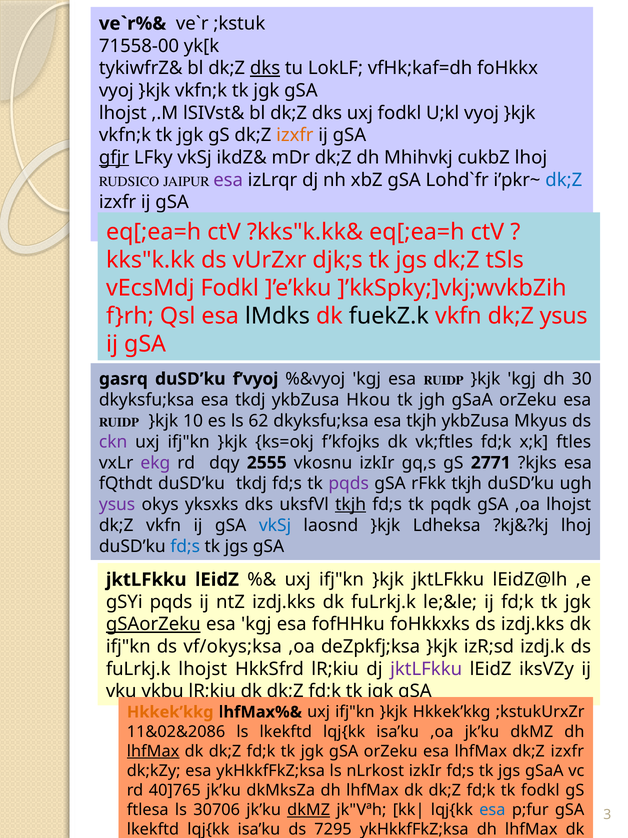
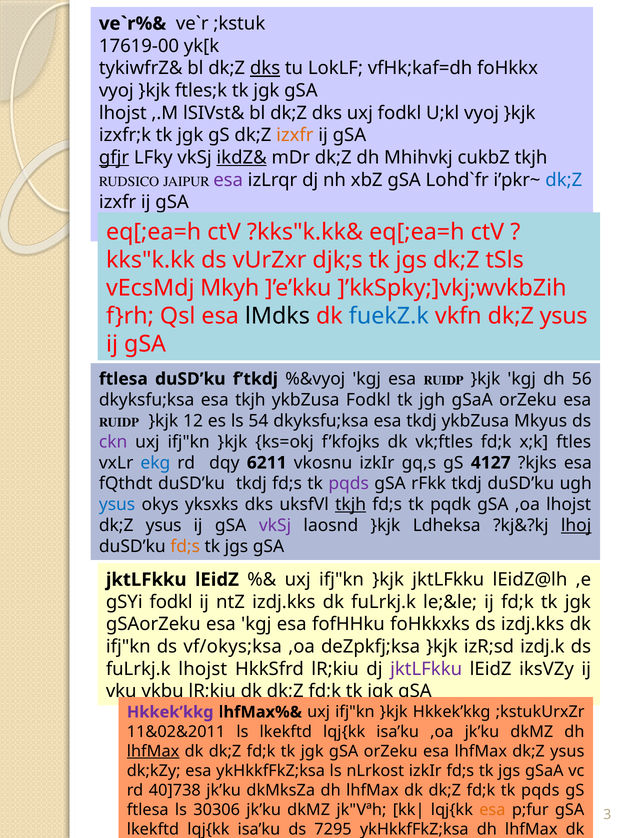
71558-00: 71558-00 -> 17619-00 (139, 46)
vkfn;k: vkfn;k -> ftles;k (201, 91)
vkfn;k: vkfn;k -> izxfr;k (125, 135)
ikdZ& underline: none -> present (242, 157)
cukbZ lhoj: lhoj -> tkjh (531, 157)
vEcsMdj Fodkl: Fodkl -> Mkyh (230, 288)
fuekZ.k colour: black -> blue (389, 316)
gasrq: gasrq -> ftlesa (123, 379)
f’vyoj: f’vyoj -> f’tkdj (255, 379)
30: 30 -> 56 (582, 379)
esa tkdj: tkdj -> tkjh (250, 400)
ykbZusa Hkou: Hkou -> Fodkl (368, 400)
10: 10 -> 12 (193, 421)
62: 62 -> 54 (258, 421)
esa tkjh: tkjh -> tkdj (422, 421)
ekg colour: purple -> blue (155, 462)
2555: 2555 -> 6211 (267, 462)
2771: 2771 -> 4127 (491, 462)
rFkk tkjh: tkjh -> tkdj (467, 483)
ysus colour: purple -> blue (117, 504)
vkfn: vkfn -> ysus (164, 525)
vkSj colour: blue -> purple (275, 525)
lhoj underline: none -> present (576, 525)
fd;s colour: blue -> orange (185, 546)
gSYi pqds: pqds -> fodkl (171, 601)
gSAorZeku underline: present -> none (153, 624)
Hkkek’kkg colour: orange -> purple (170, 712)
11&02&2086: 11&02&2086 -> 11&02&2011 (176, 731)
lhfMax dk;Z izxfr: izxfr -> ysus (567, 751)
40]765: 40]765 -> 40]738 (175, 790)
fd;k tk fodkl: fodkl -> pqds (540, 790)
30706: 30706 -> 30306 (217, 809)
dkMZ underline: present -> none (309, 809)
esa colour: blue -> orange (492, 809)
